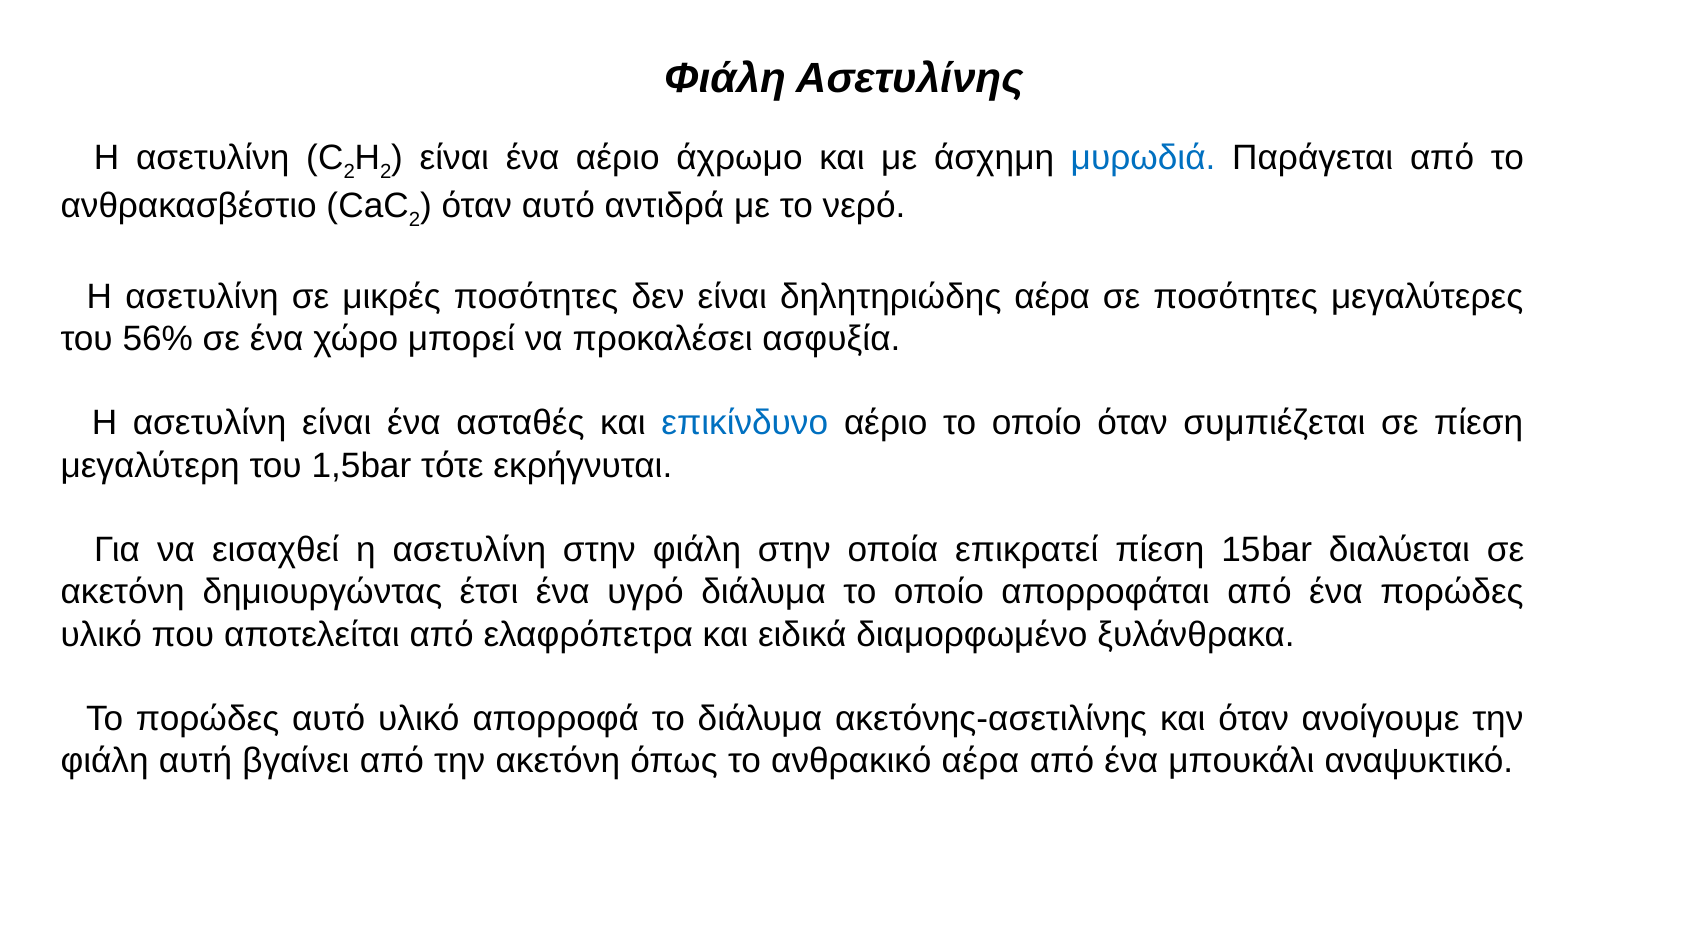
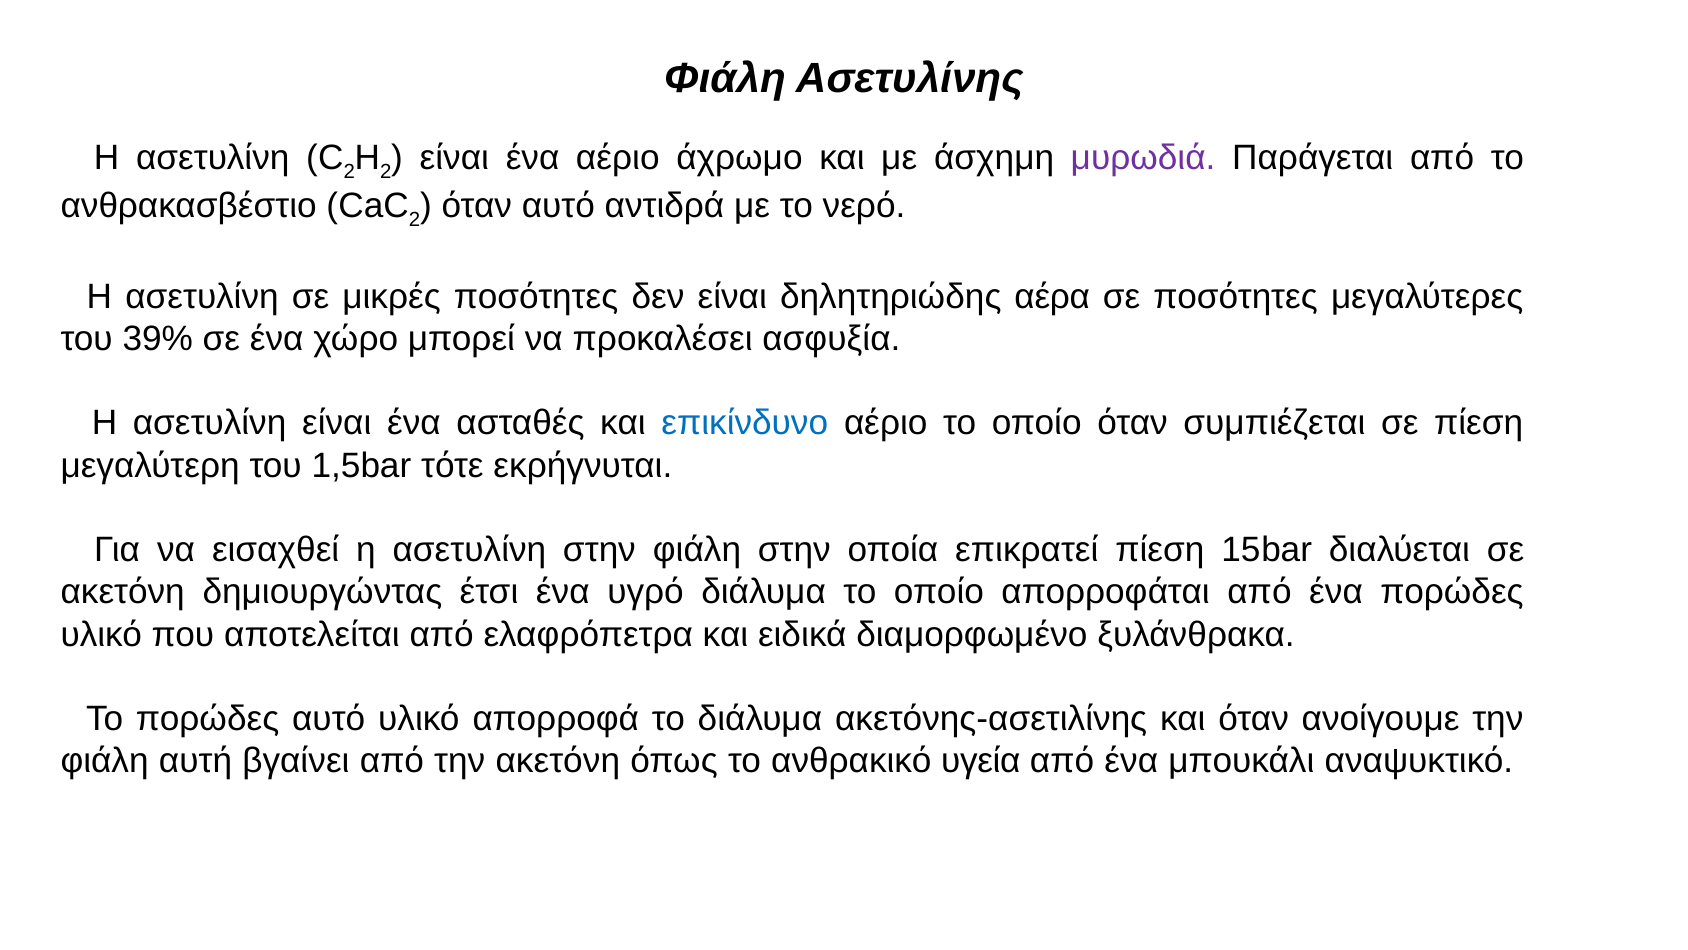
μυρωδιά colour: blue -> purple (1143, 158)
56%: 56% -> 39% (158, 339)
ανθρακικό αέρα: αέρα -> υγεία (981, 761)
